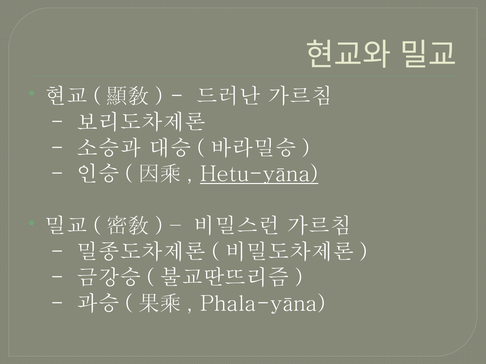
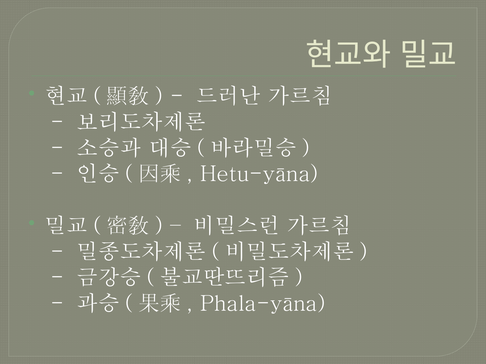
Hetu-yāna underline: present -> none (259, 174)
